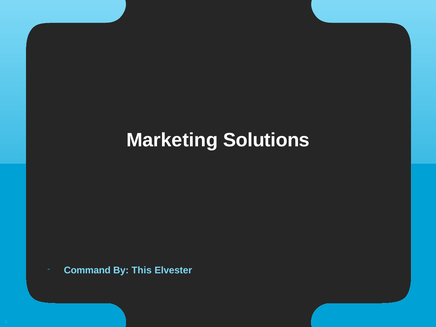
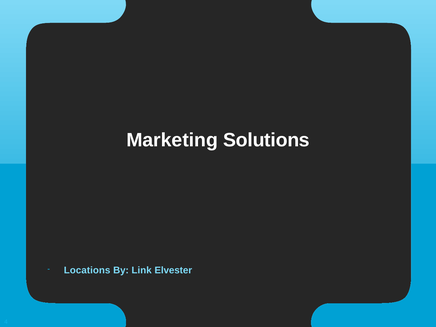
Command: Command -> Locations (87, 270)
This: This -> Link (142, 270)
